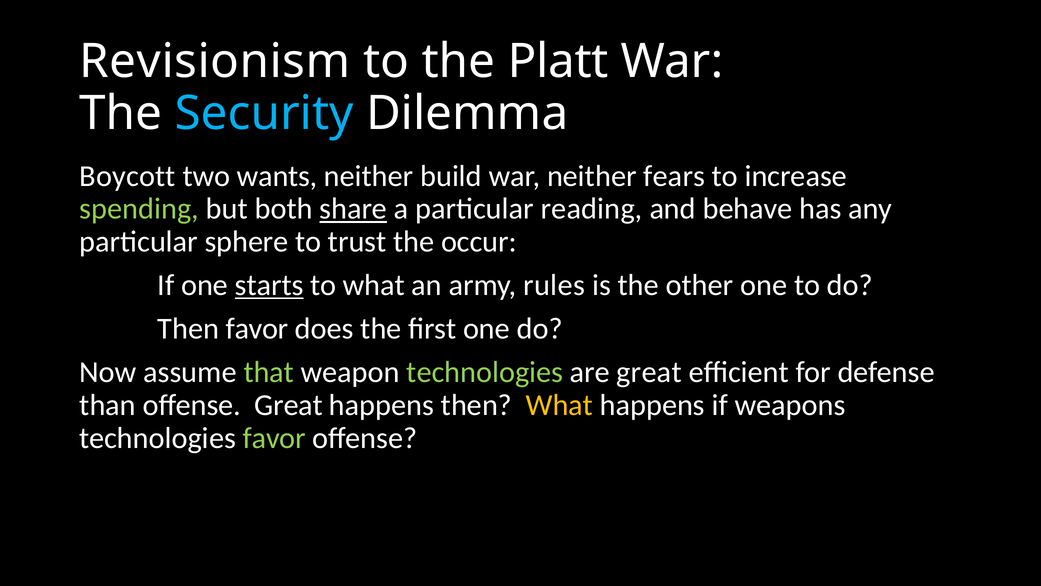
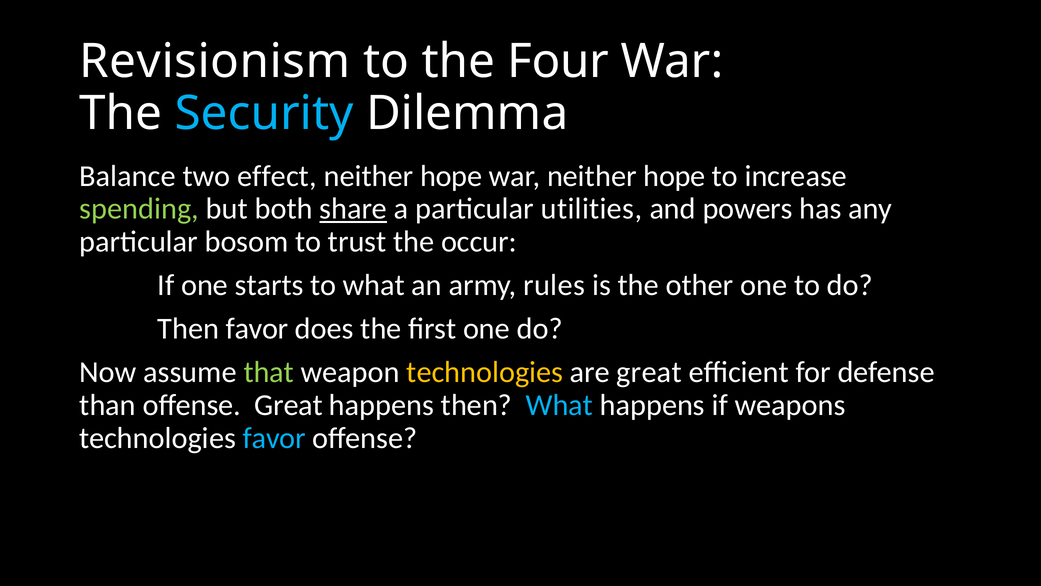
Platt: Platt -> Four (558, 62)
Boycott: Boycott -> Balance (128, 176)
wants: wants -> effect (277, 176)
build: build -> hope (451, 176)
war neither fears: fears -> hope (674, 176)
reading: reading -> utilities (591, 209)
behave: behave -> powers (748, 209)
sphere: sphere -> bosom (247, 241)
starts underline: present -> none (269, 285)
technologies colour: light green -> yellow (485, 372)
What colour: yellow -> light blue (559, 405)
favor colour: light green -> light blue (274, 438)
